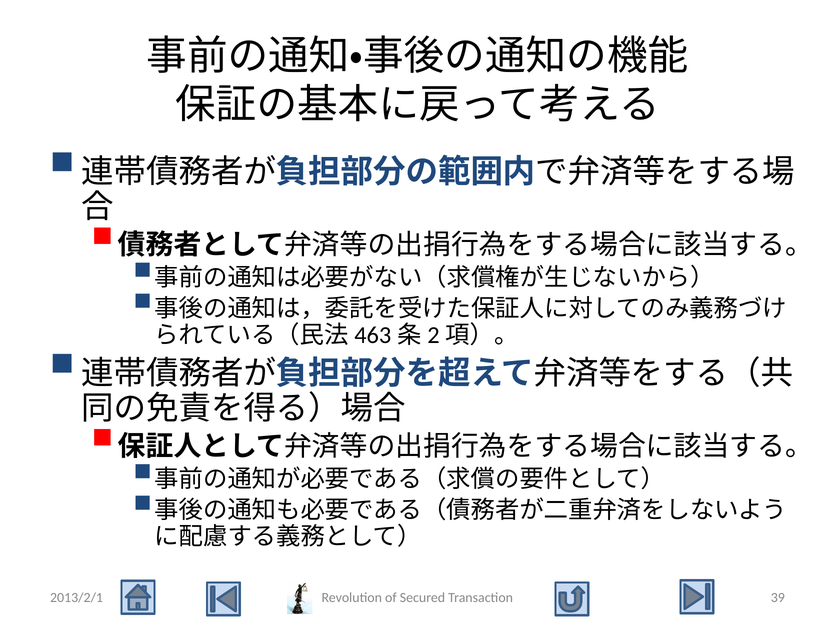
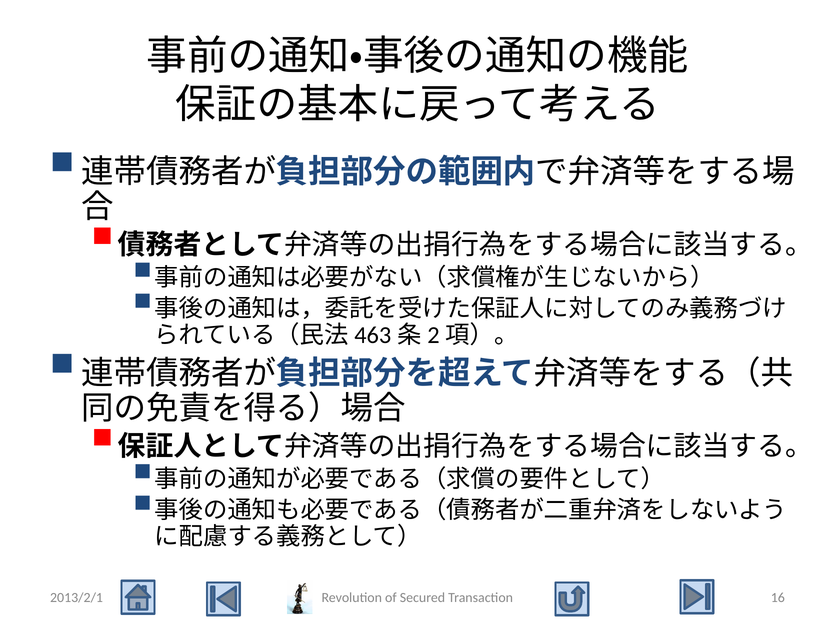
39: 39 -> 16 (778, 598)
